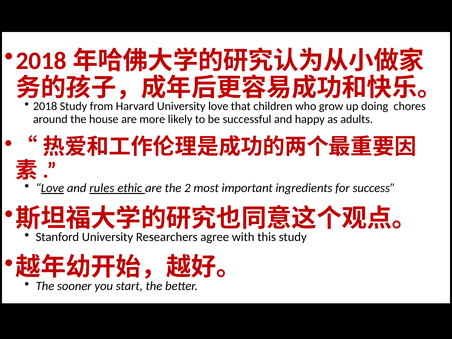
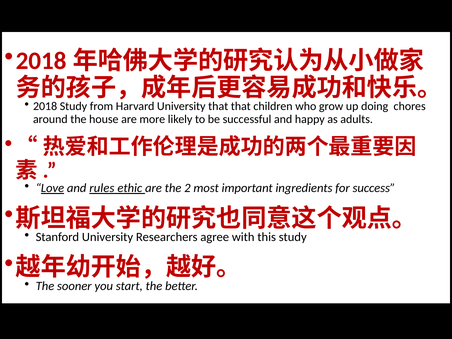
University love: love -> that (218, 106)
